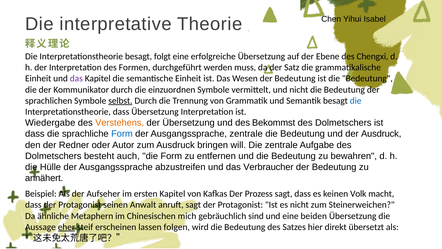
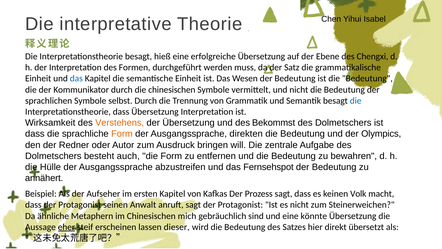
folgt: folgt -> hieß (162, 56)
das colour: purple -> blue (76, 78)
die einzuordnen: einzuordnen -> chinesischen (172, 90)
selbst underline: present -> none (120, 101)
Wiedergabe: Wiedergabe -> Wirksamkeit (50, 123)
Form colour: blue -> orange (122, 134)
Ausgangssprache zentrale: zentrale -> direkten (246, 134)
der Ausdruck: Ausdruck -> Olympics (381, 134)
Verbraucher: Verbraucher -> Fernsehspot (268, 167)
beiden: beiden -> könnte (314, 216)
folgen: folgen -> dieser (177, 227)
